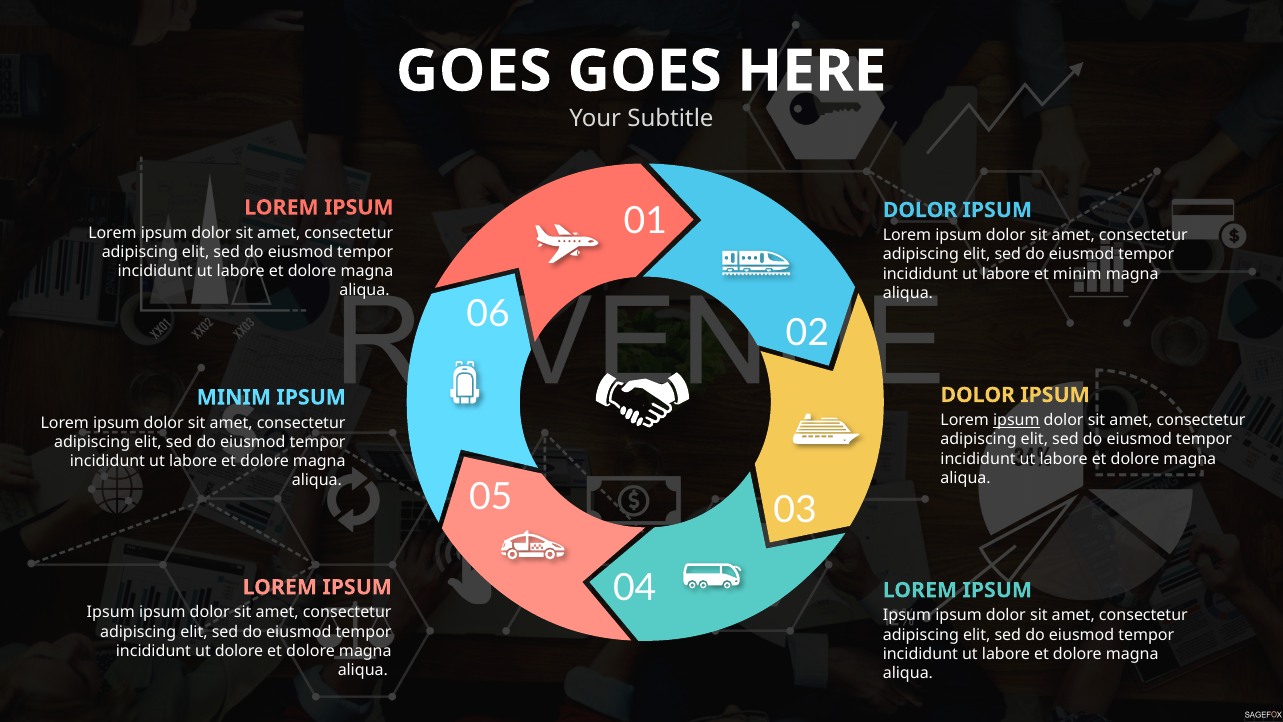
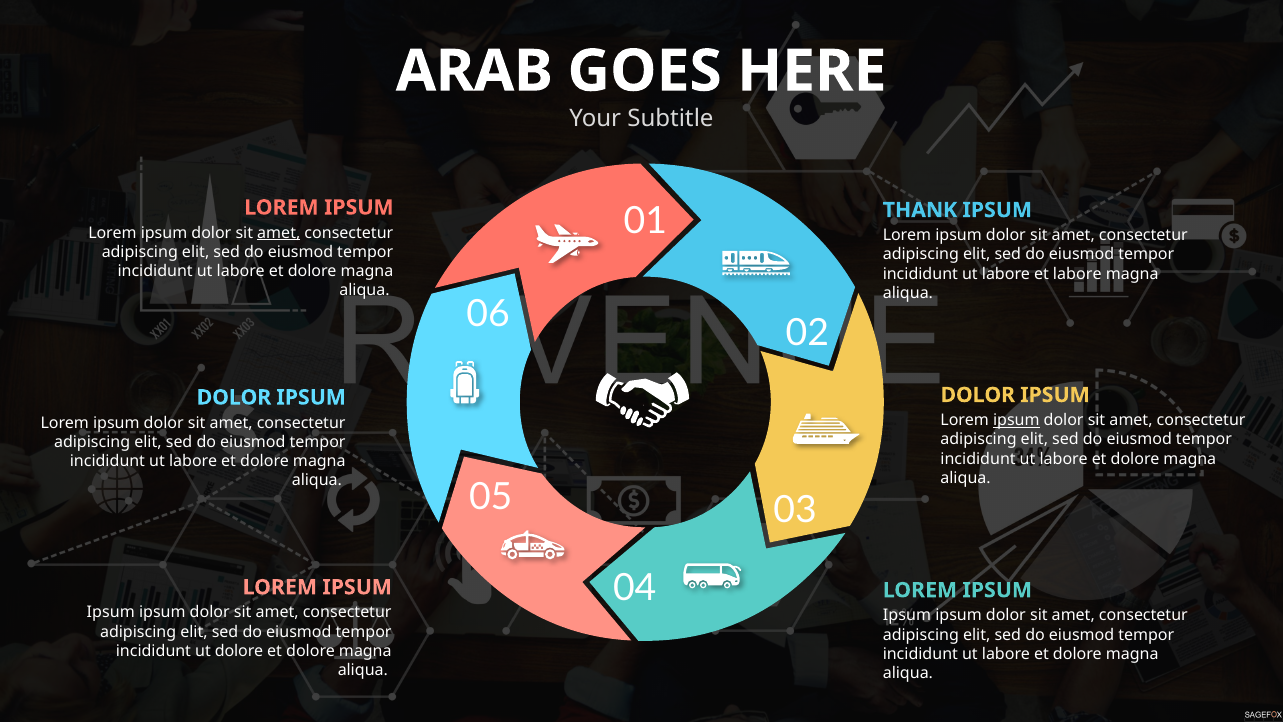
GOES: GOES -> ARAB (474, 71)
DOLOR: DOLOR -> THANK (920, 210)
amet underline: none -> present (279, 233)
et minim: minim -> labore (1077, 274)
MINIM: MINIM -> DOLOR (234, 397)
